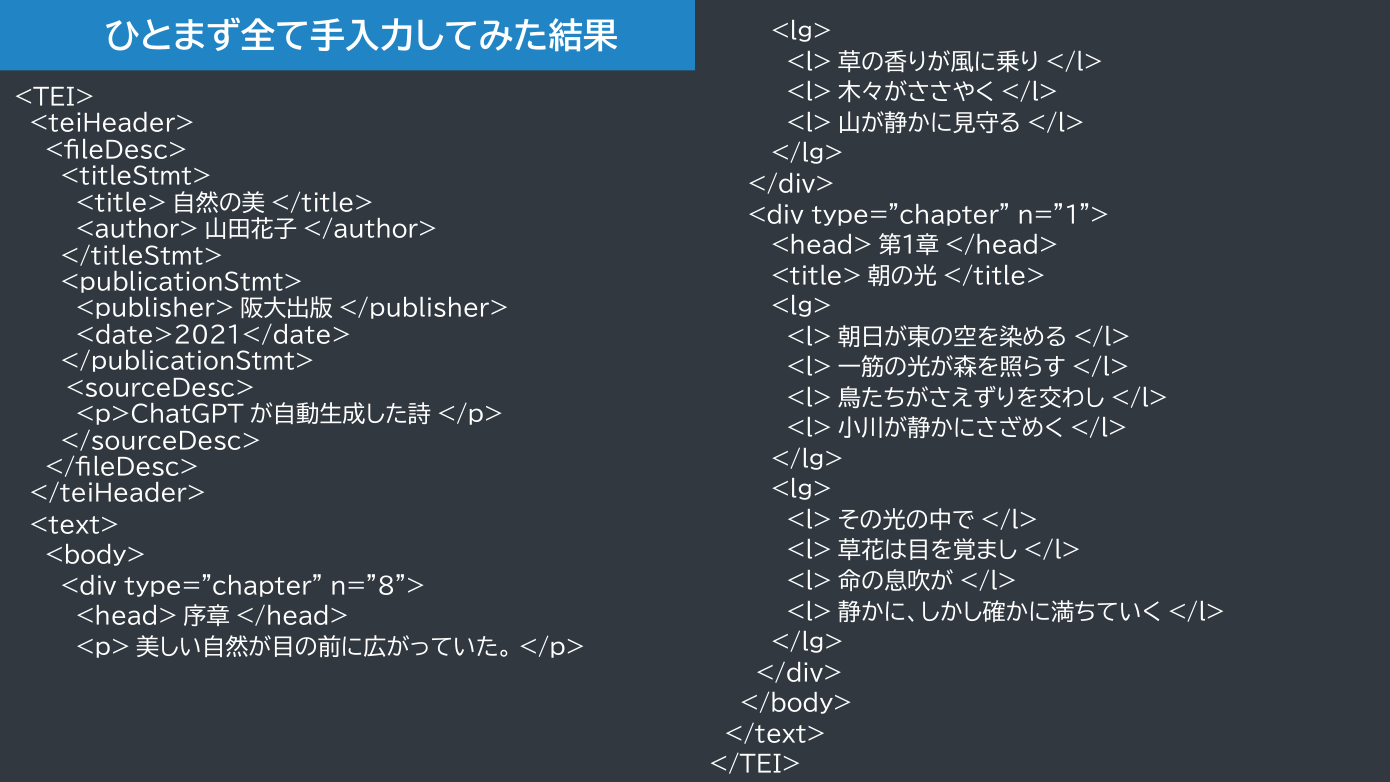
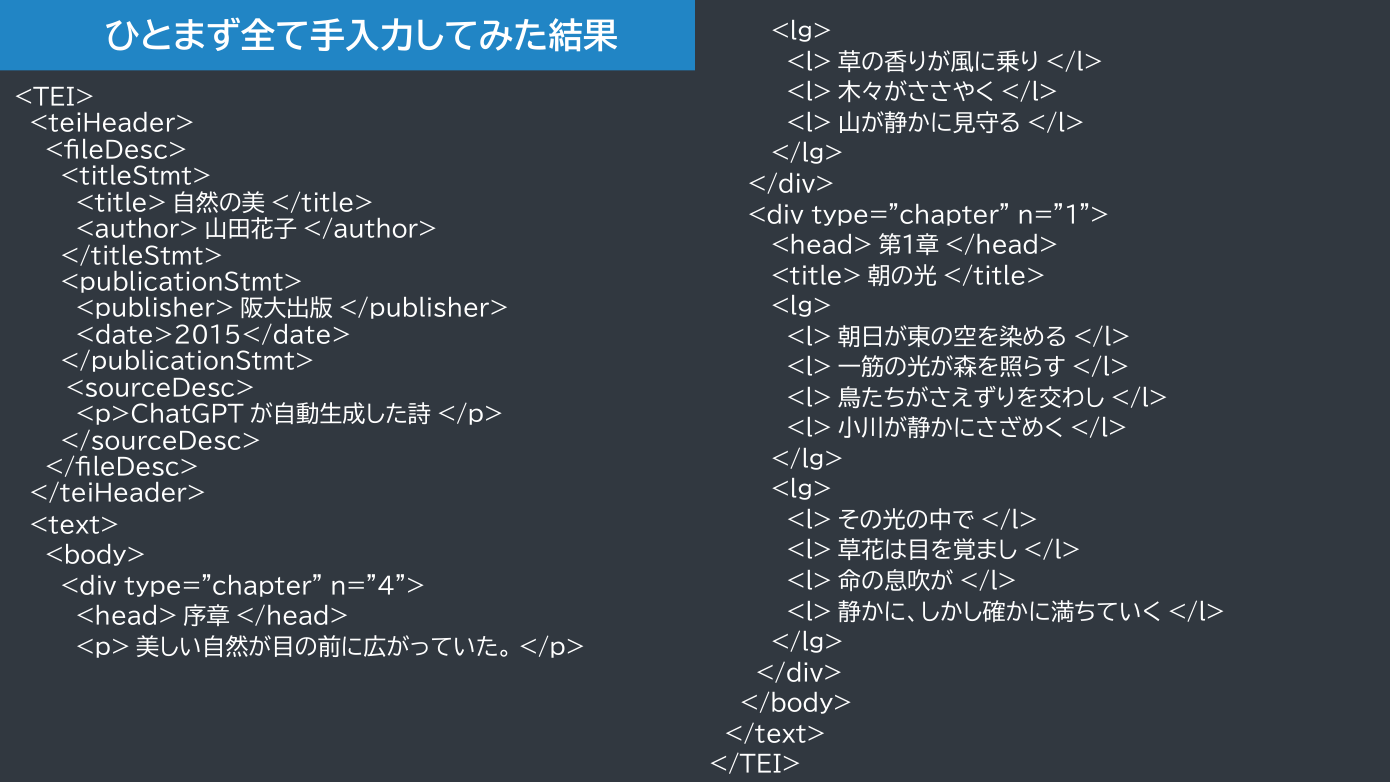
<date>2021</date>: <date>2021</date> -> <date>2015</date> (213, 336)
n=”8">: n=”8"> -> n=”4"> (378, 587)
